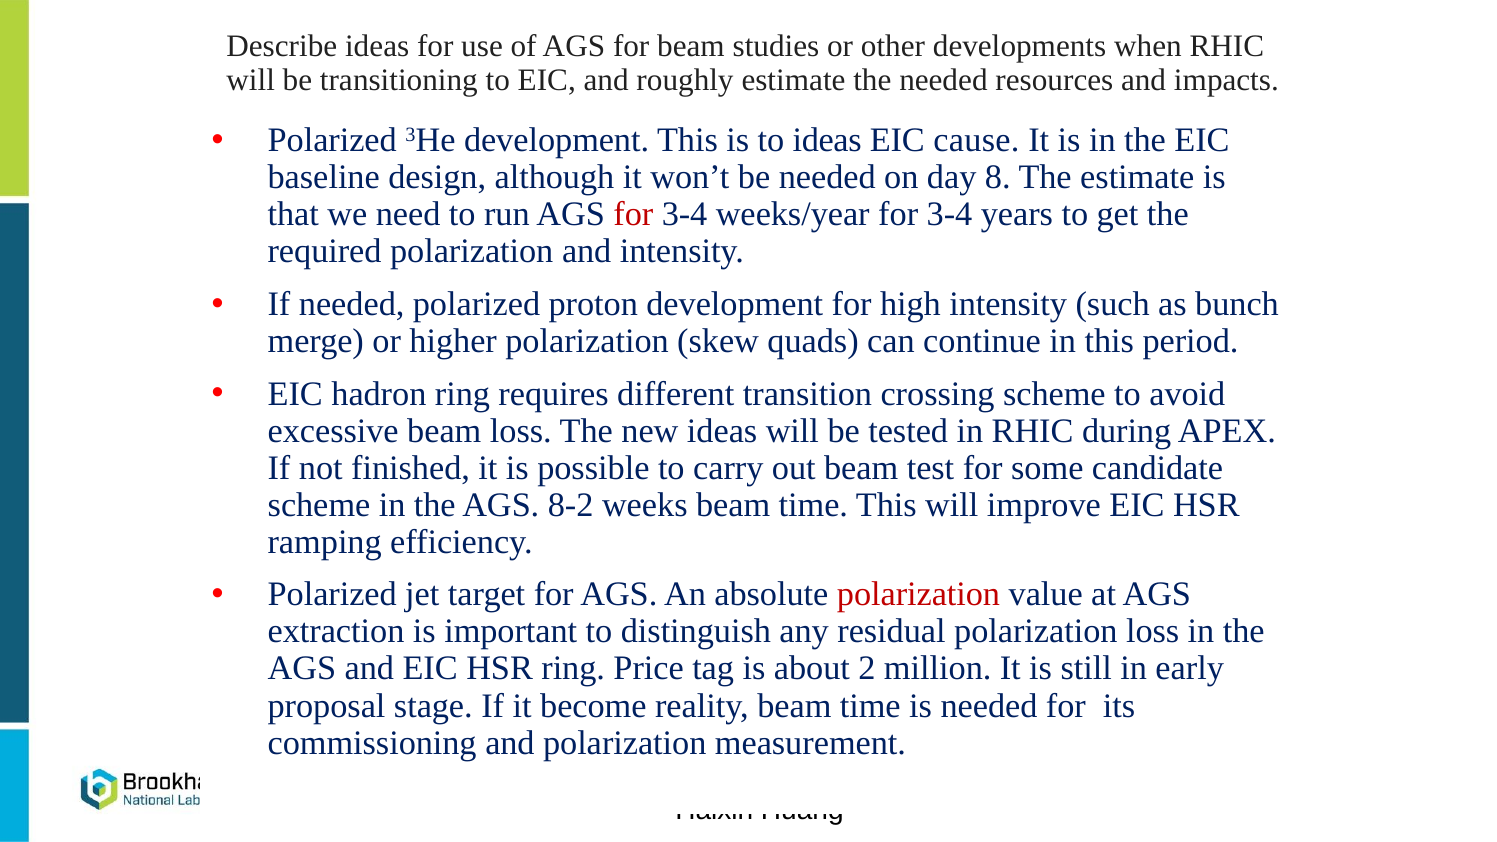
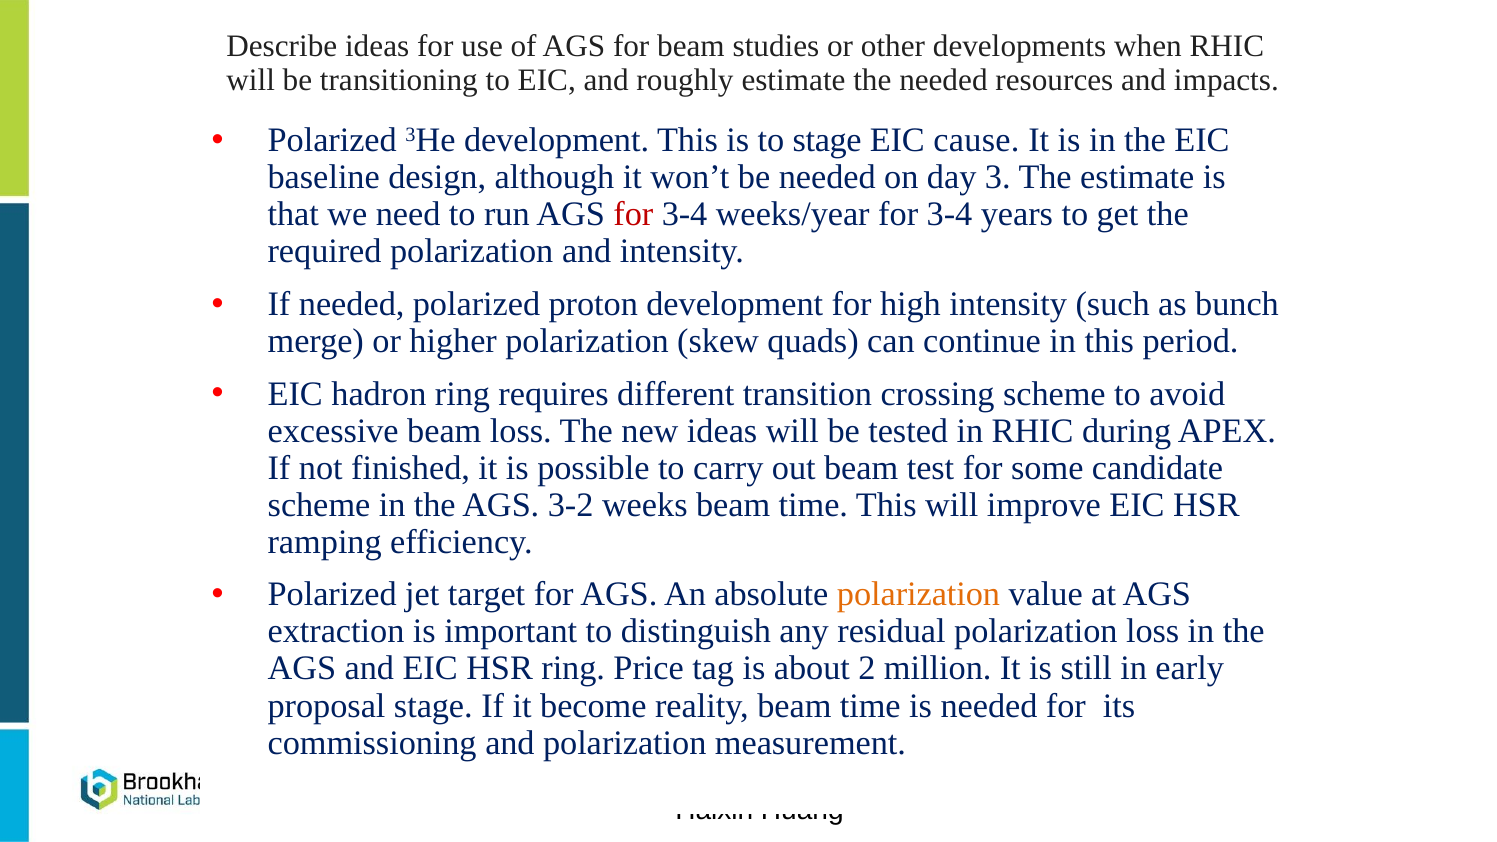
to ideas: ideas -> stage (827, 140)
day 8: 8 -> 3 (998, 177)
8-2: 8-2 -> 3-2 (571, 505)
polarization colour: red -> orange (919, 595)
